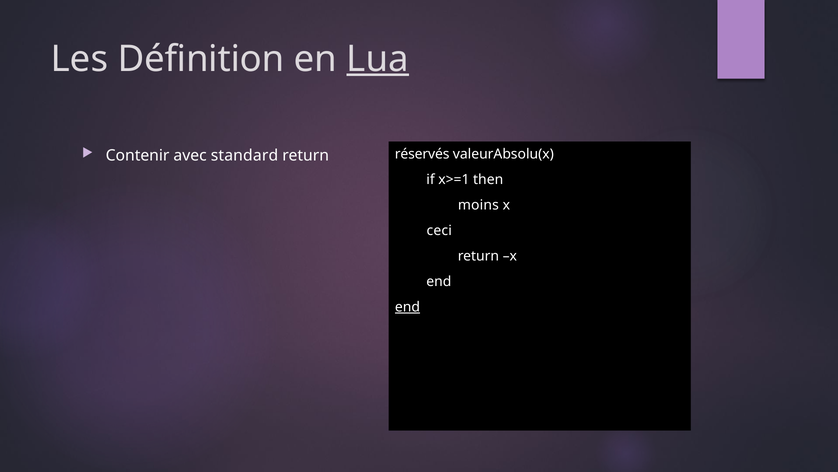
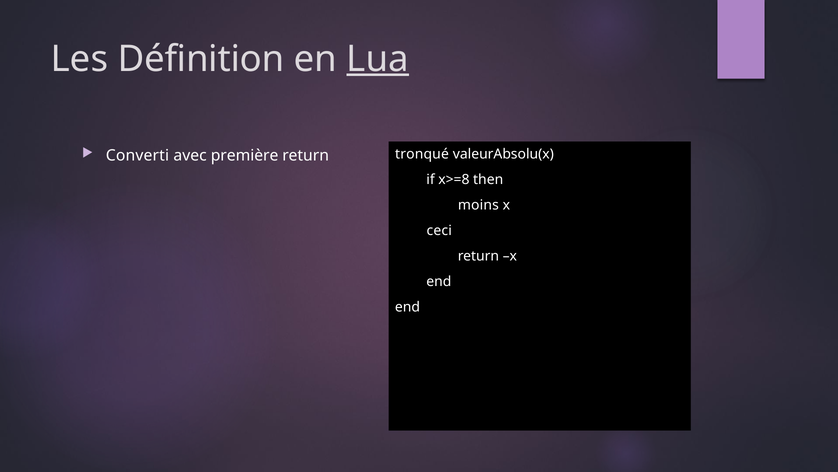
Contenir: Contenir -> Converti (137, 155)
standard: standard -> première (245, 155)
réservés: réservés -> tronqué (422, 154)
x>=1: x>=1 -> x>=8 (454, 179)
end underline: present -> none (407, 307)
